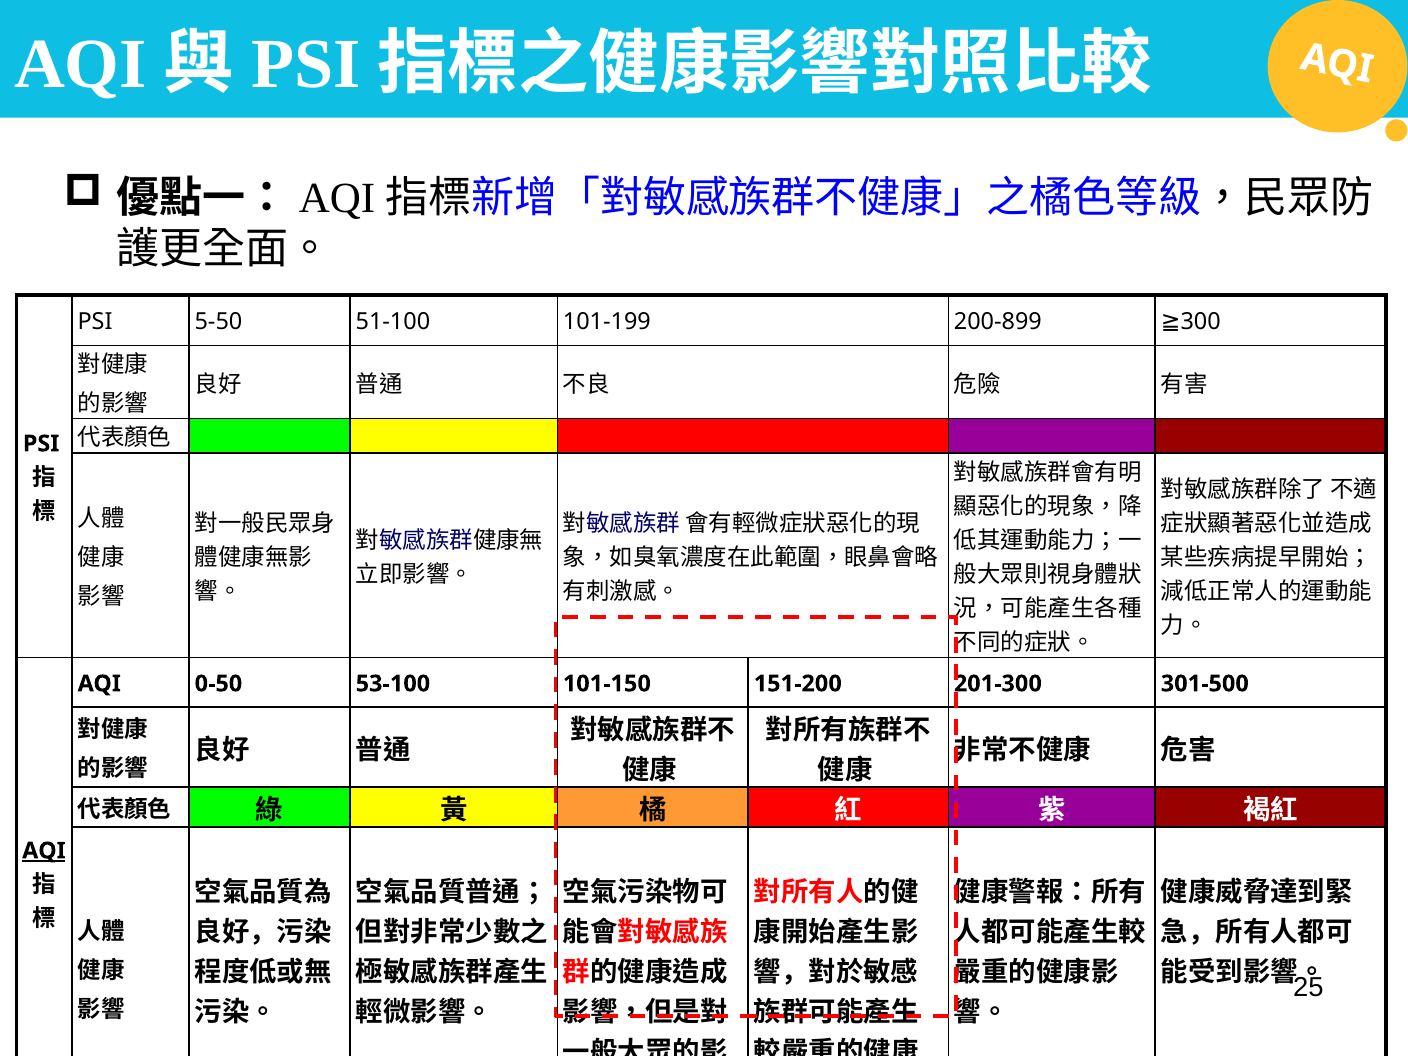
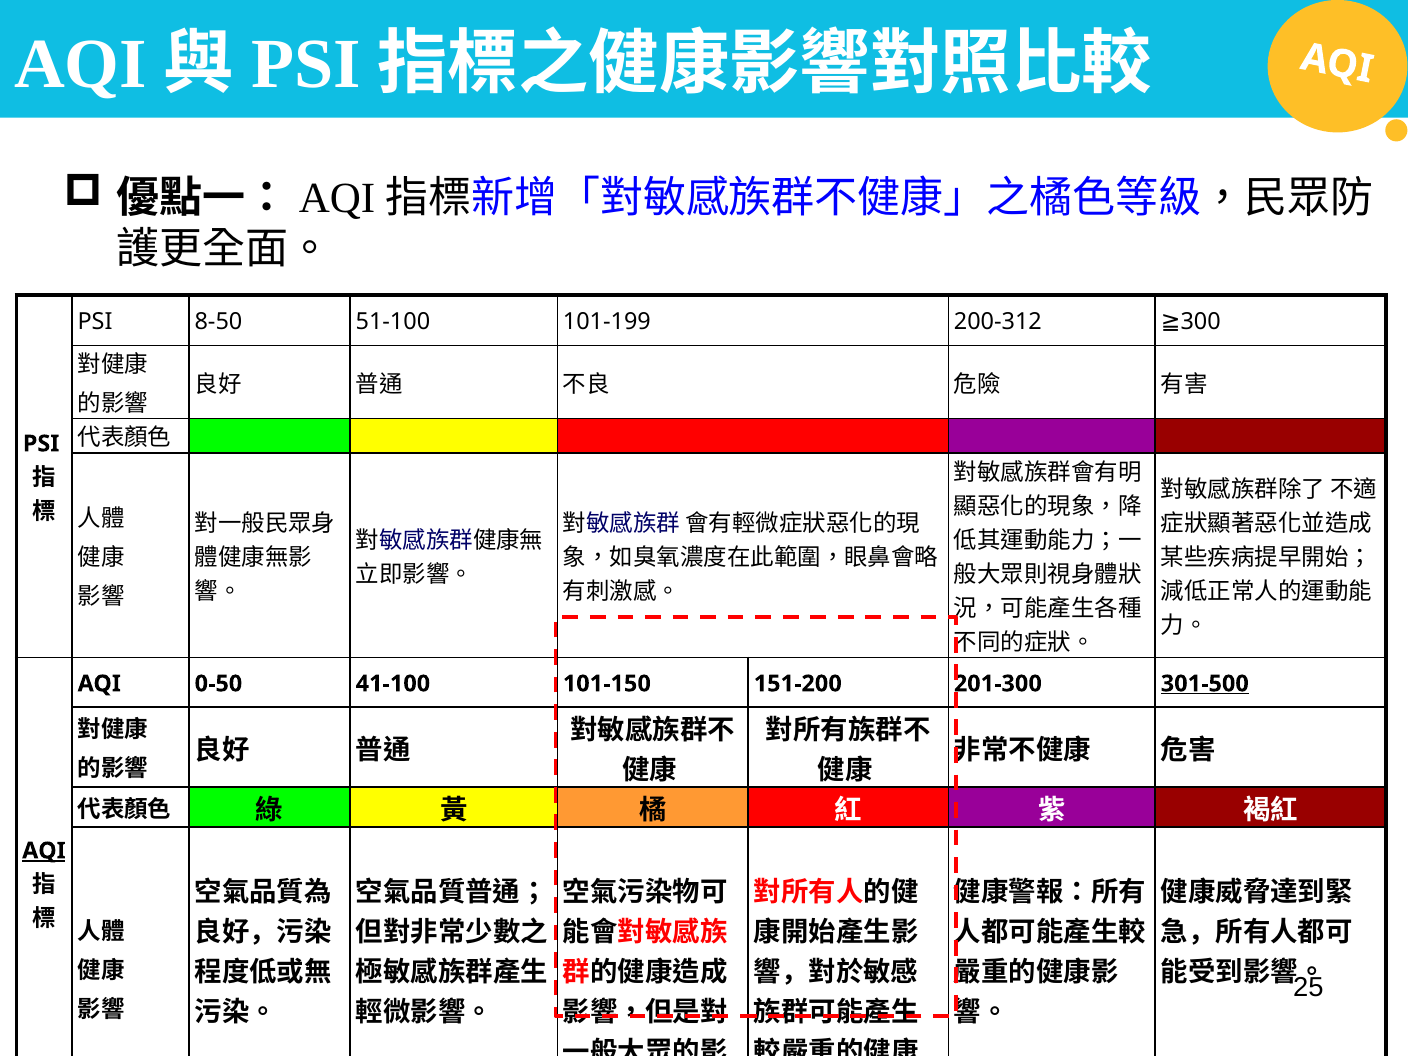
5-50: 5-50 -> 8-50 (218, 322)
200-899: 200-899 -> 200-312 (998, 322)
53-100: 53-100 -> 41-100 (393, 684)
301-500 underline: none -> present (1205, 684)
